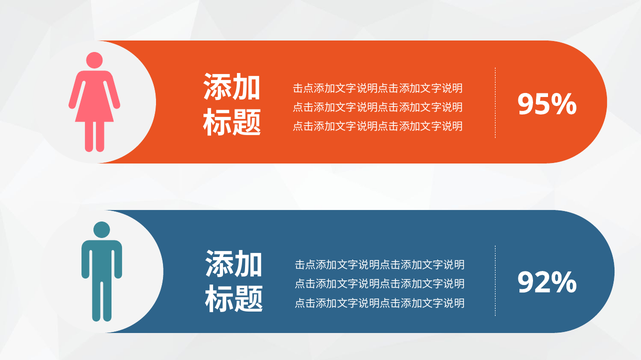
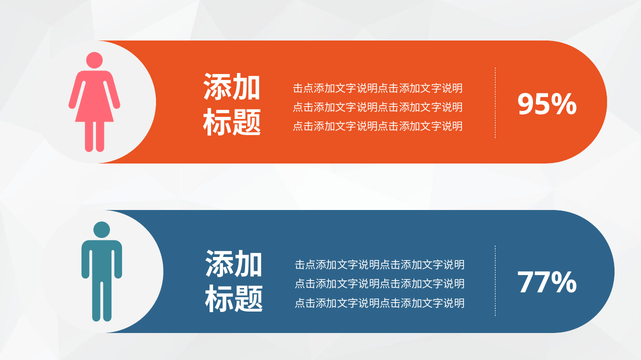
92%: 92% -> 77% (547, 283)
